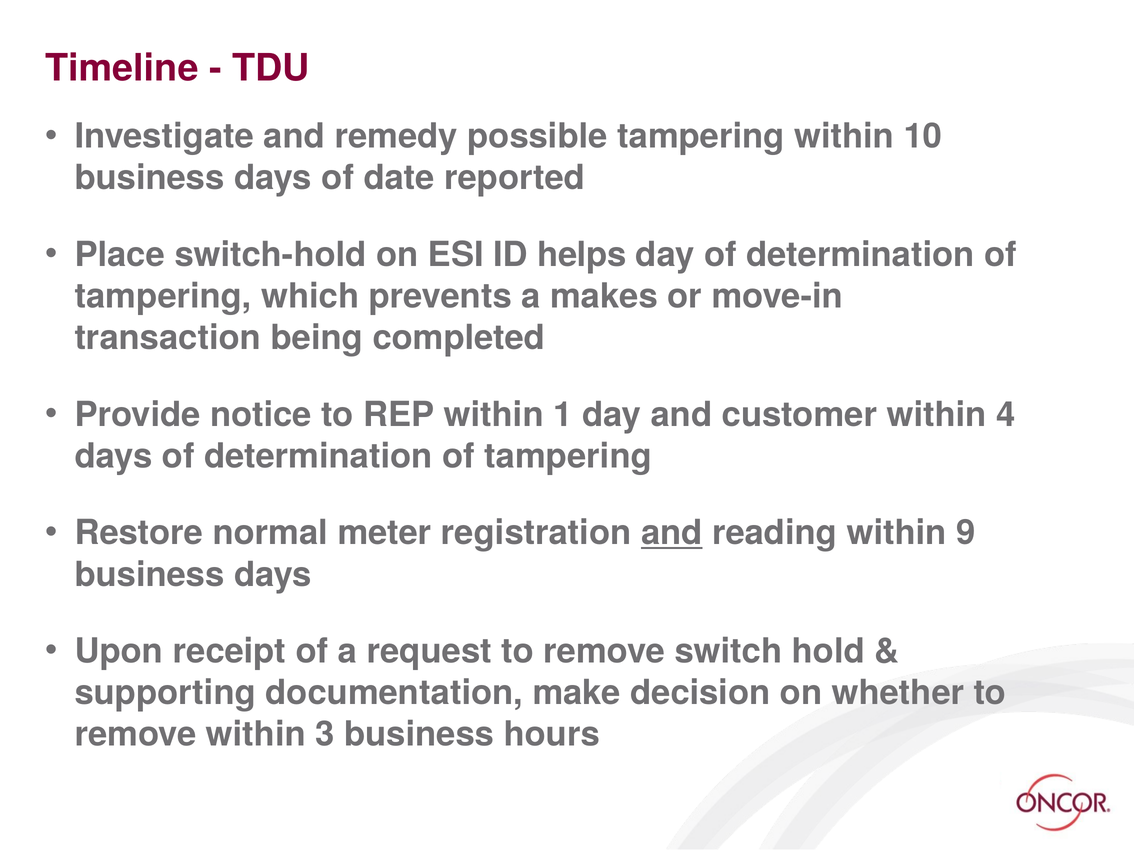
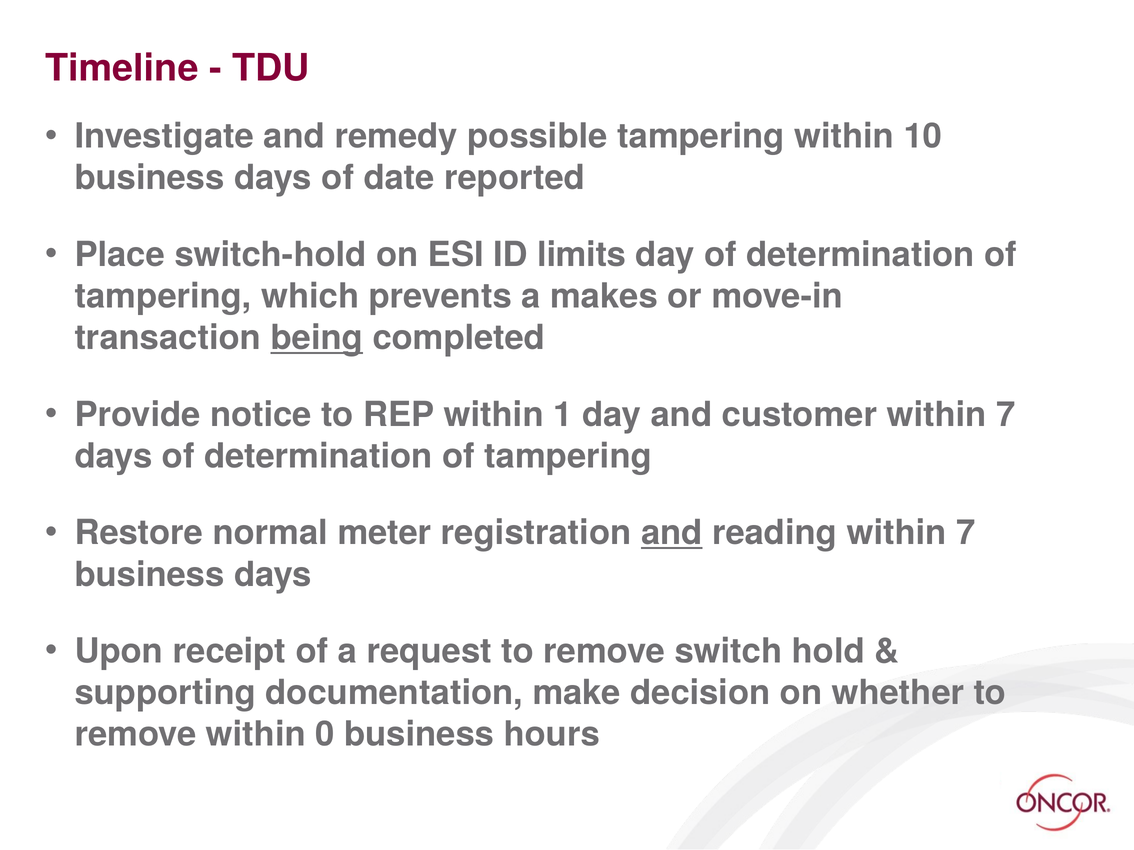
helps: helps -> limits (582, 255)
being underline: none -> present (317, 338)
customer within 4: 4 -> 7 (1006, 415)
reading within 9: 9 -> 7 (966, 533)
3: 3 -> 0 (325, 735)
